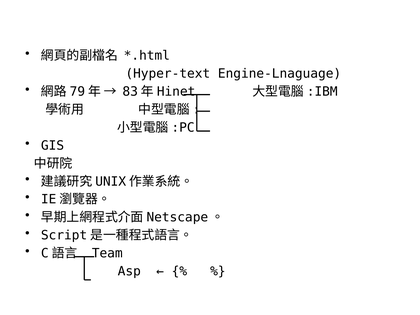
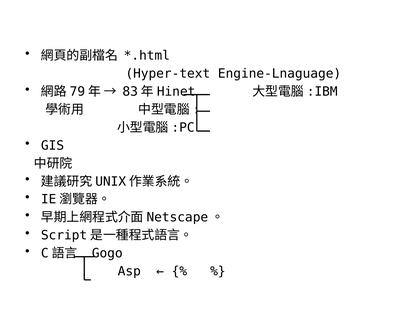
Team: Team -> Gogo (107, 253)
